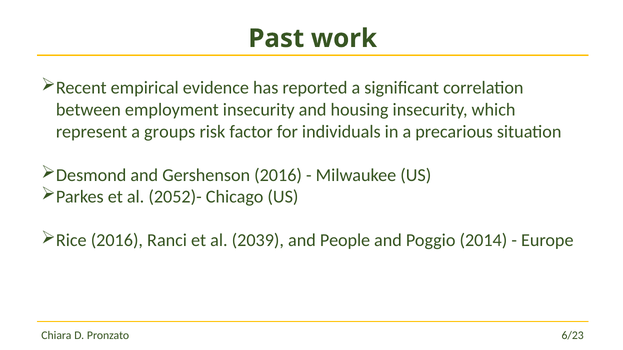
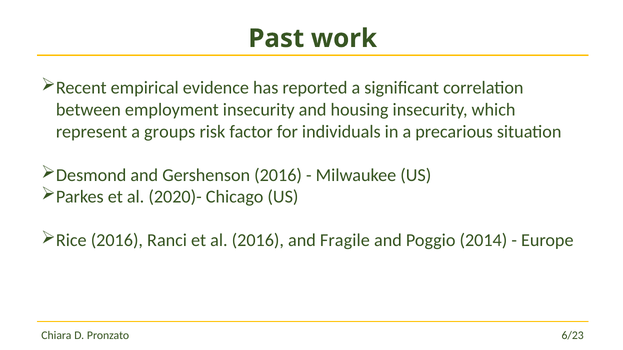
2052)-: 2052)- -> 2020)- (175, 197)
al 2039: 2039 -> 2016 (258, 241)
People: People -> Fragile (345, 241)
